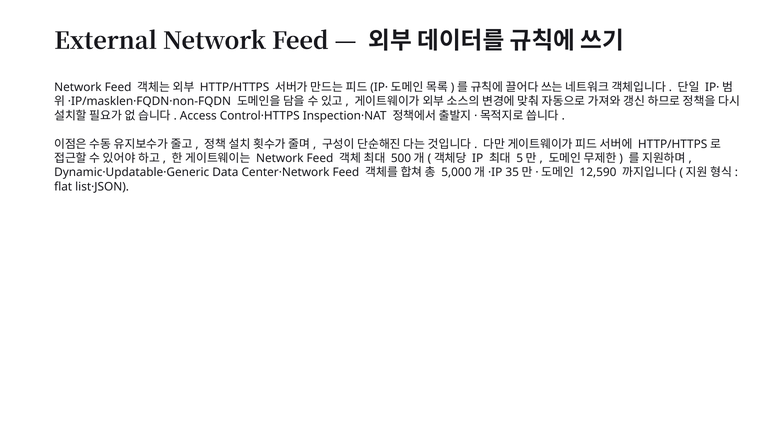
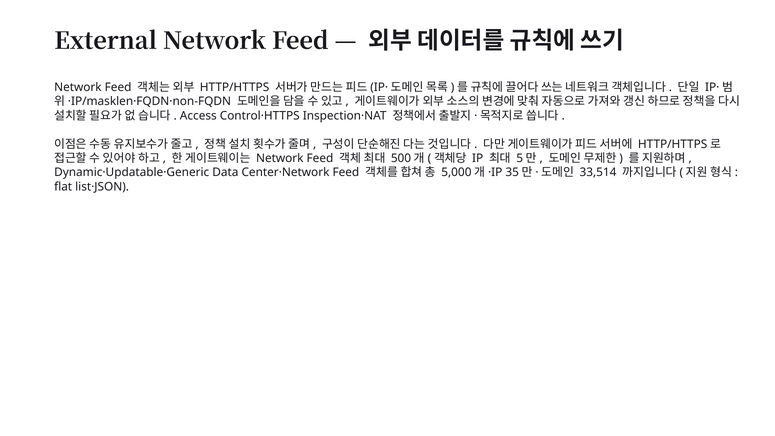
12,590: 12,590 -> 33,514 (598, 173)
